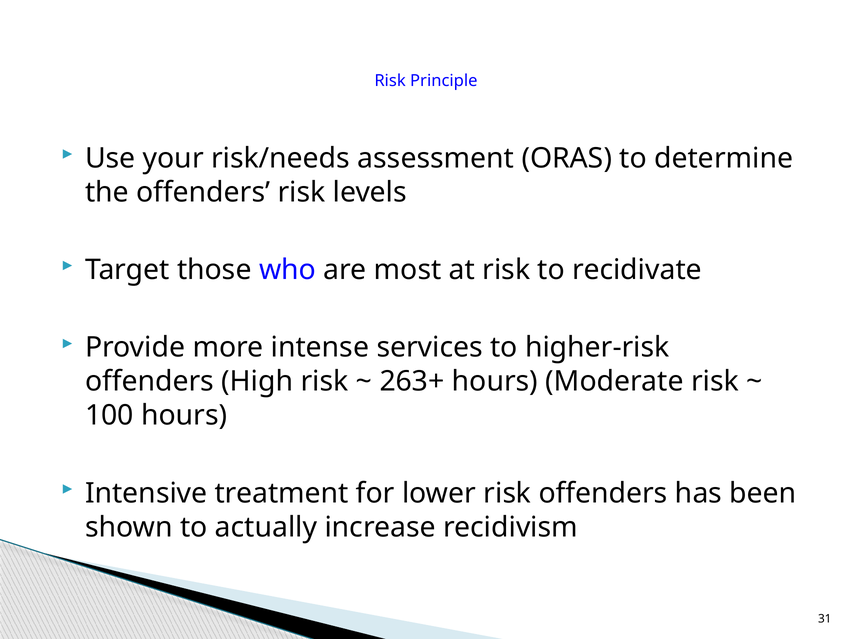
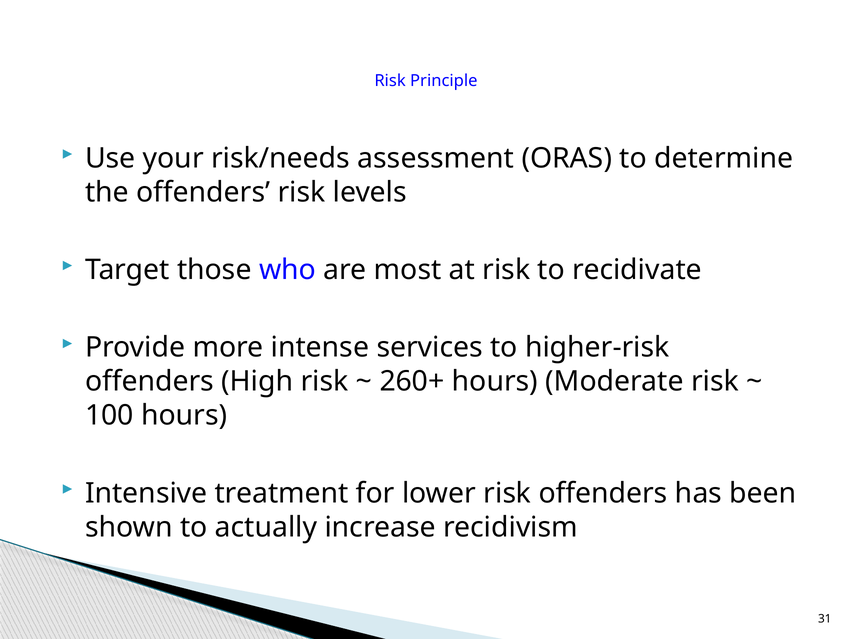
263+: 263+ -> 260+ (412, 382)
